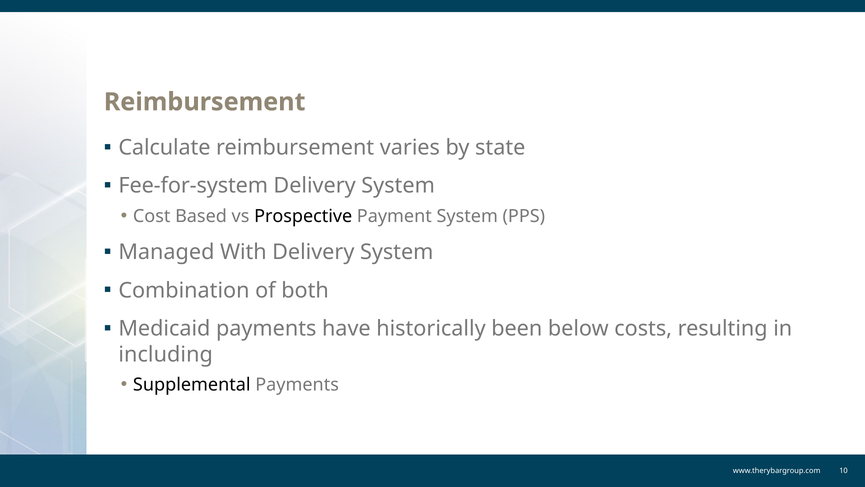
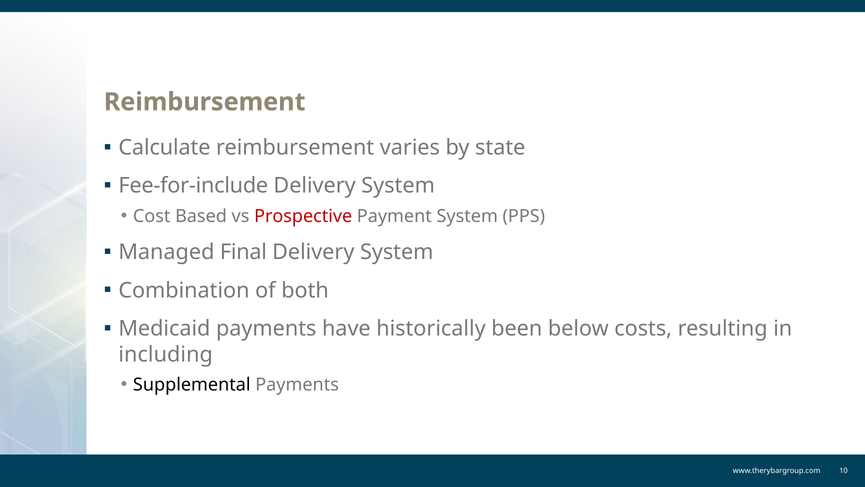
Fee-for-system: Fee-for-system -> Fee-for-include (193, 186)
Prospective colour: black -> red (303, 216)
With: With -> Final (243, 252)
